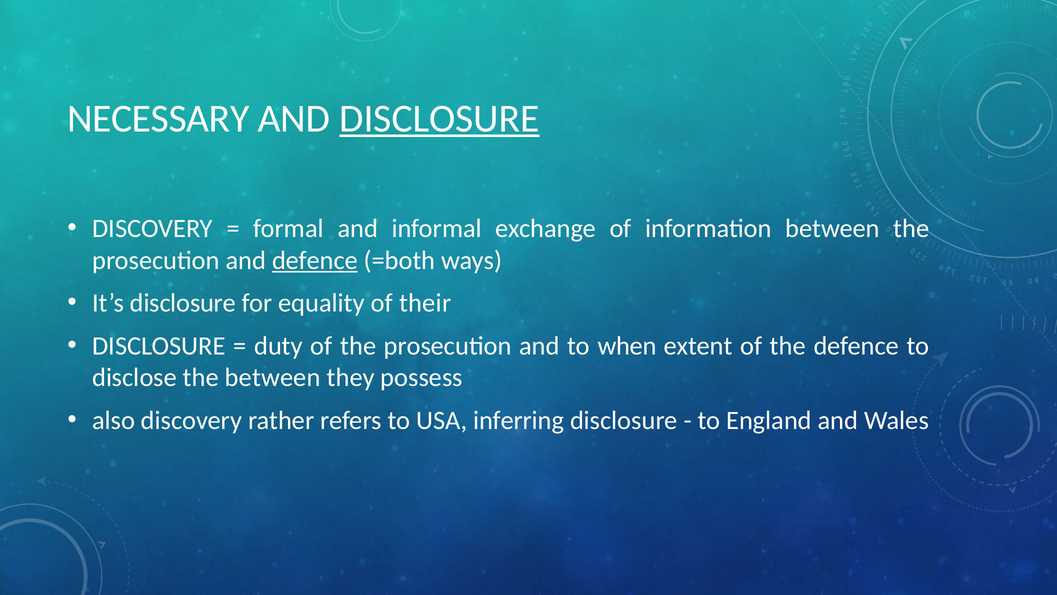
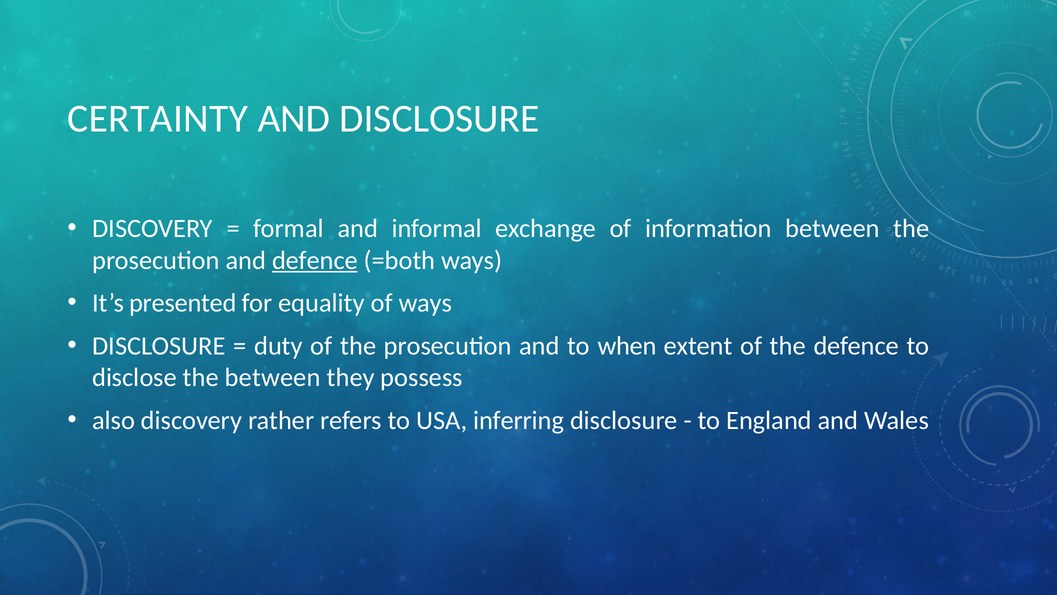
NECESSARY: NECESSARY -> CERTAINTY (158, 119)
DISCLOSURE underline: present -> none (439, 119)
It’s disclosure: disclosure -> presented (183, 303)
of their: their -> ways (425, 303)
